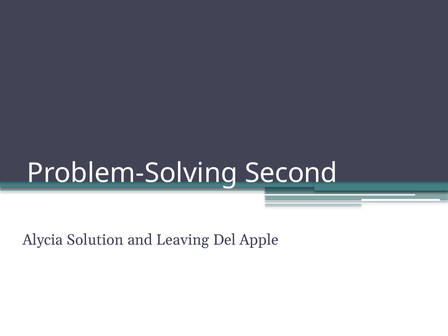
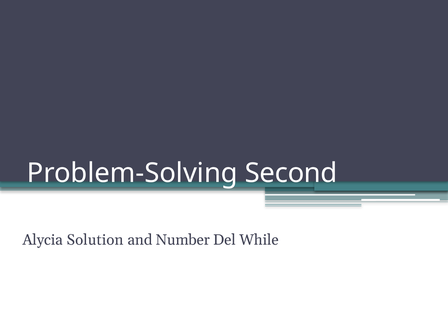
Leaving: Leaving -> Number (183, 240)
Apple: Apple -> While (259, 240)
